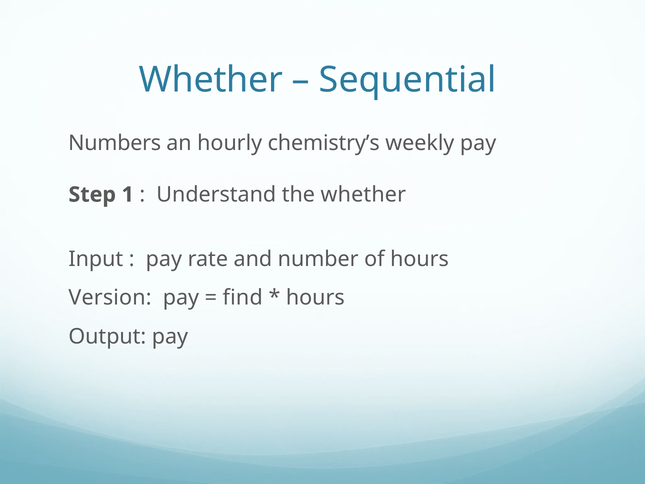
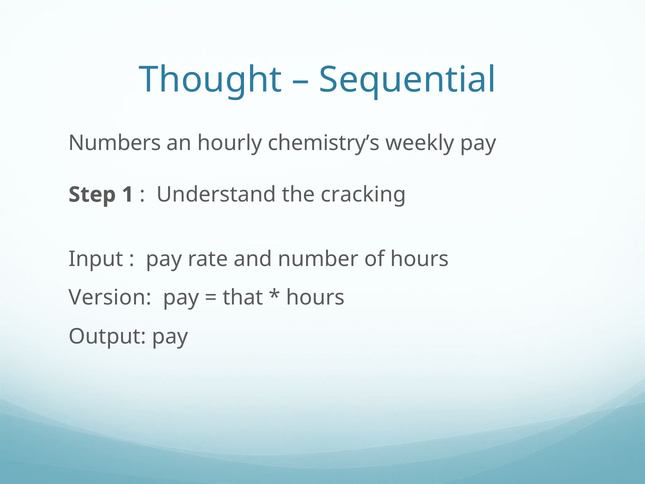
Whether: Whether -> Thought (211, 80)
the whether: whether -> cracking (363, 195)
find: find -> that (243, 298)
